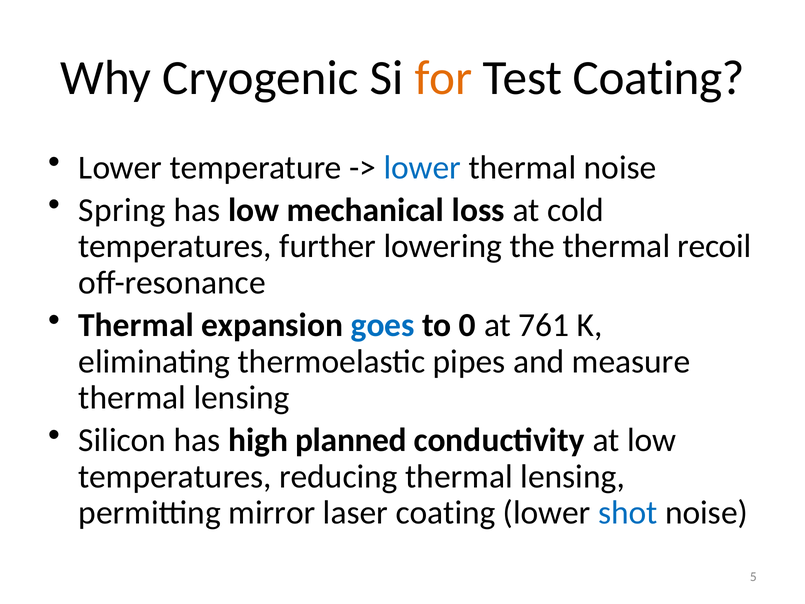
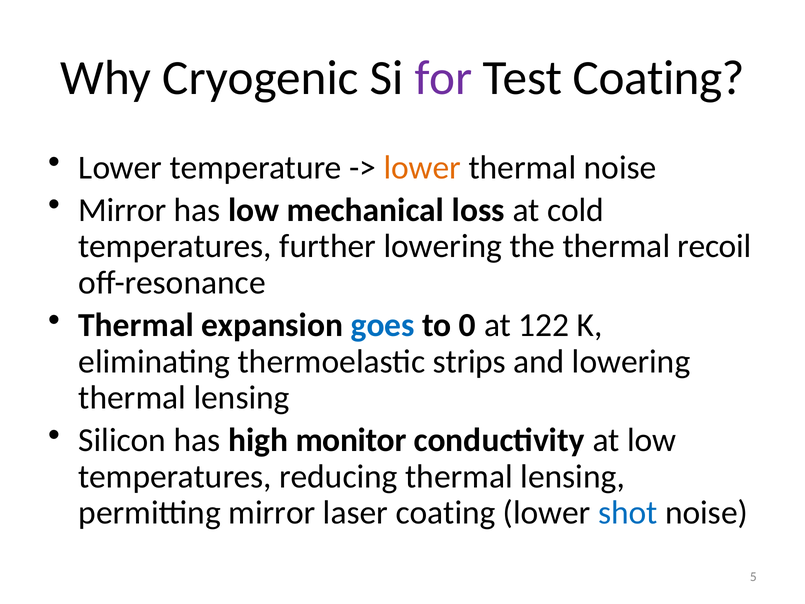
for colour: orange -> purple (443, 78)
lower colour: blue -> orange (422, 167)
Spring: Spring -> Mirror (122, 210)
761: 761 -> 122 (544, 325)
pipes: pipes -> strips (469, 361)
and measure: measure -> lowering (631, 361)
planned: planned -> monitor (351, 440)
